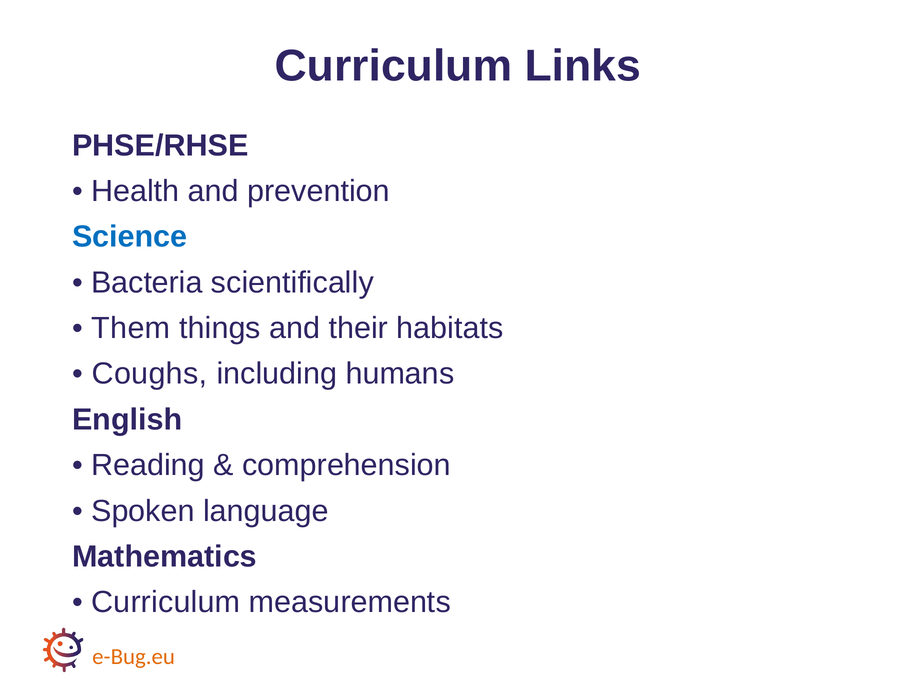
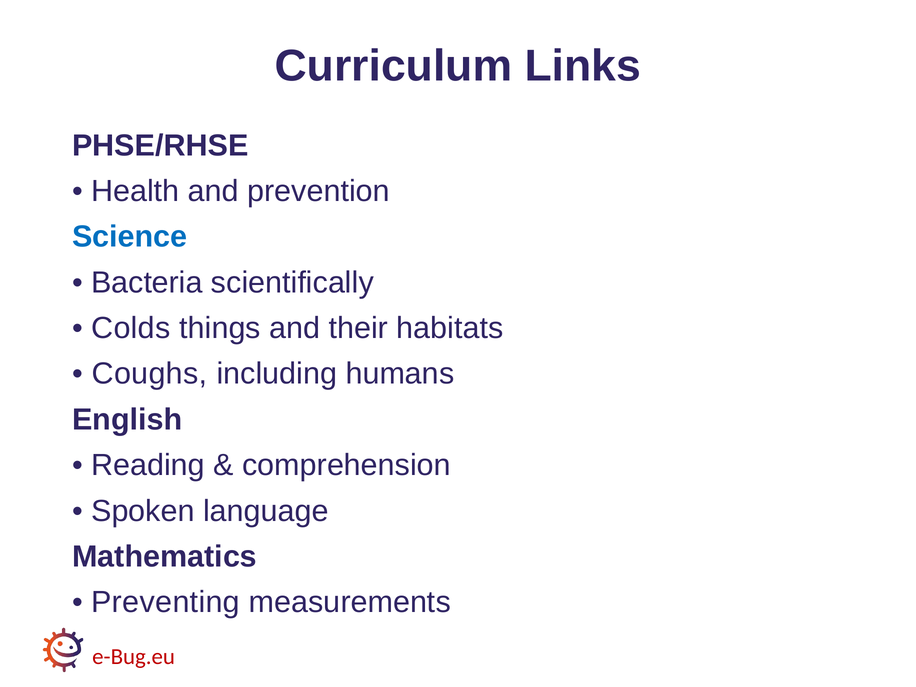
Them: Them -> Colds (131, 328)
Curriculum: Curriculum -> Preventing (166, 602)
e-Bug.eu colour: orange -> red (134, 657)
